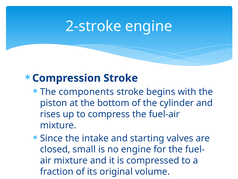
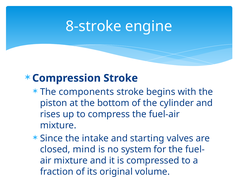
2-stroke: 2-stroke -> 8-stroke (94, 26)
small: small -> mind (84, 149)
no engine: engine -> system (136, 149)
